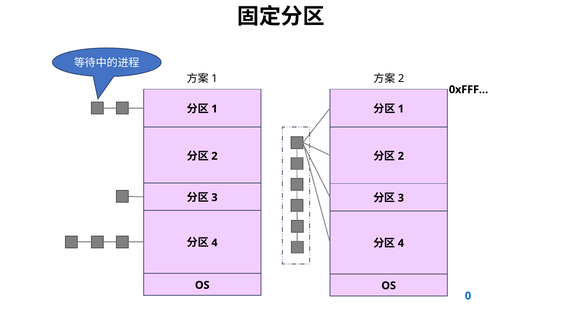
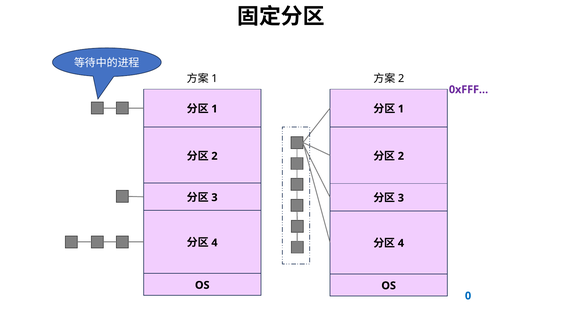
0xFFF… colour: black -> purple (469, 90)
